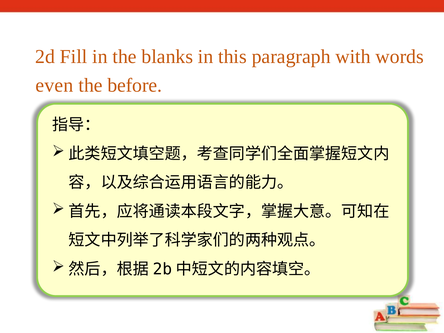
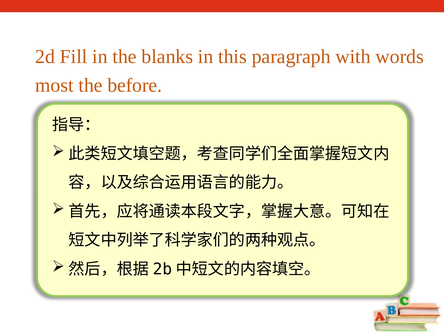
even: even -> most (54, 85)
